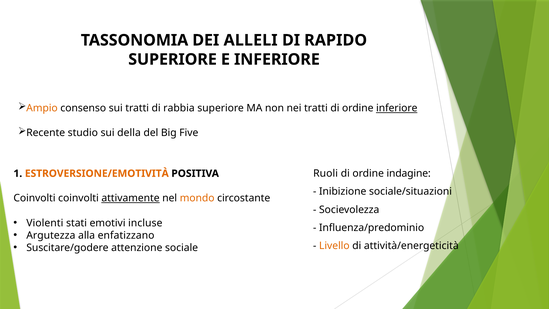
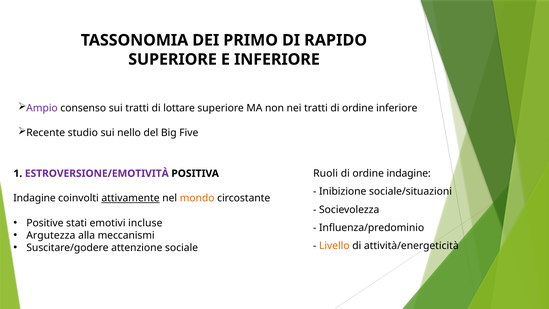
ALLELI: ALLELI -> PRIMO (251, 40)
Ampio colour: orange -> purple (42, 108)
rabbia: rabbia -> lottare (179, 108)
inferiore underline: present -> none (397, 108)
della: della -> nello (129, 133)
ESTROVERSIONE/EMOTIVITÀ colour: orange -> purple (97, 173)
Coinvolti: Coinvolti -> Indagine (35, 198)
Violenti: Violenti -> Positive (45, 223)
enfatizzano: enfatizzano -> meccanismi (126, 235)
